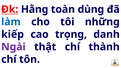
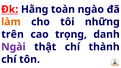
dùng: dùng -> ngào (91, 9)
làm colour: blue -> orange (11, 22)
kiếp: kiếp -> trên (13, 34)
